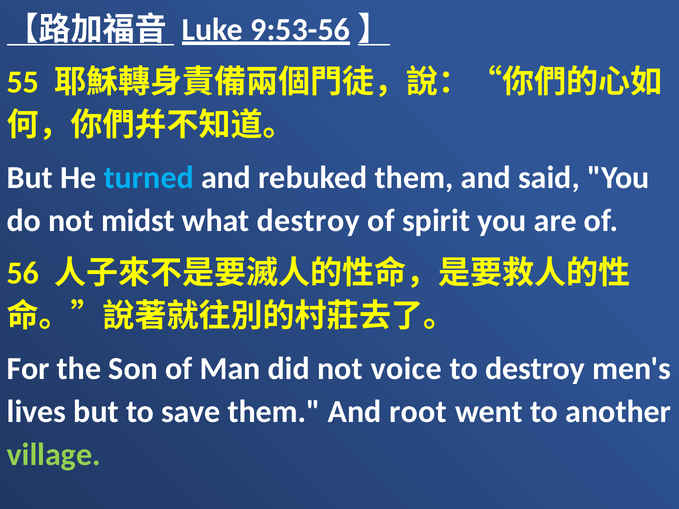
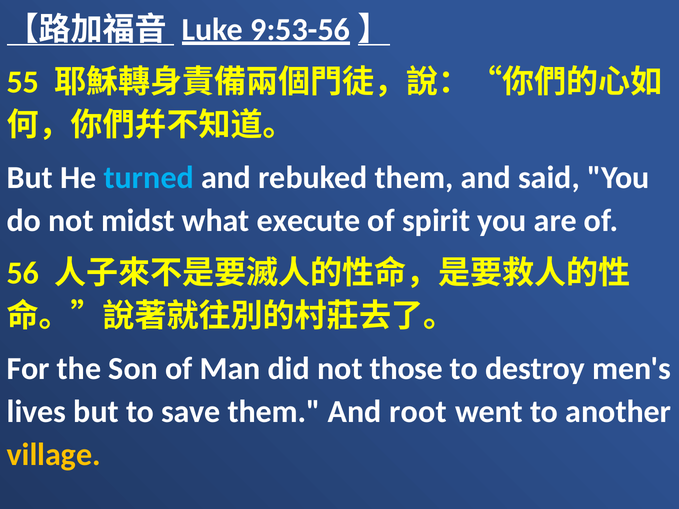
what destroy: destroy -> execute (309, 221)
voice: voice -> those (406, 369)
village colour: light green -> yellow (54, 455)
